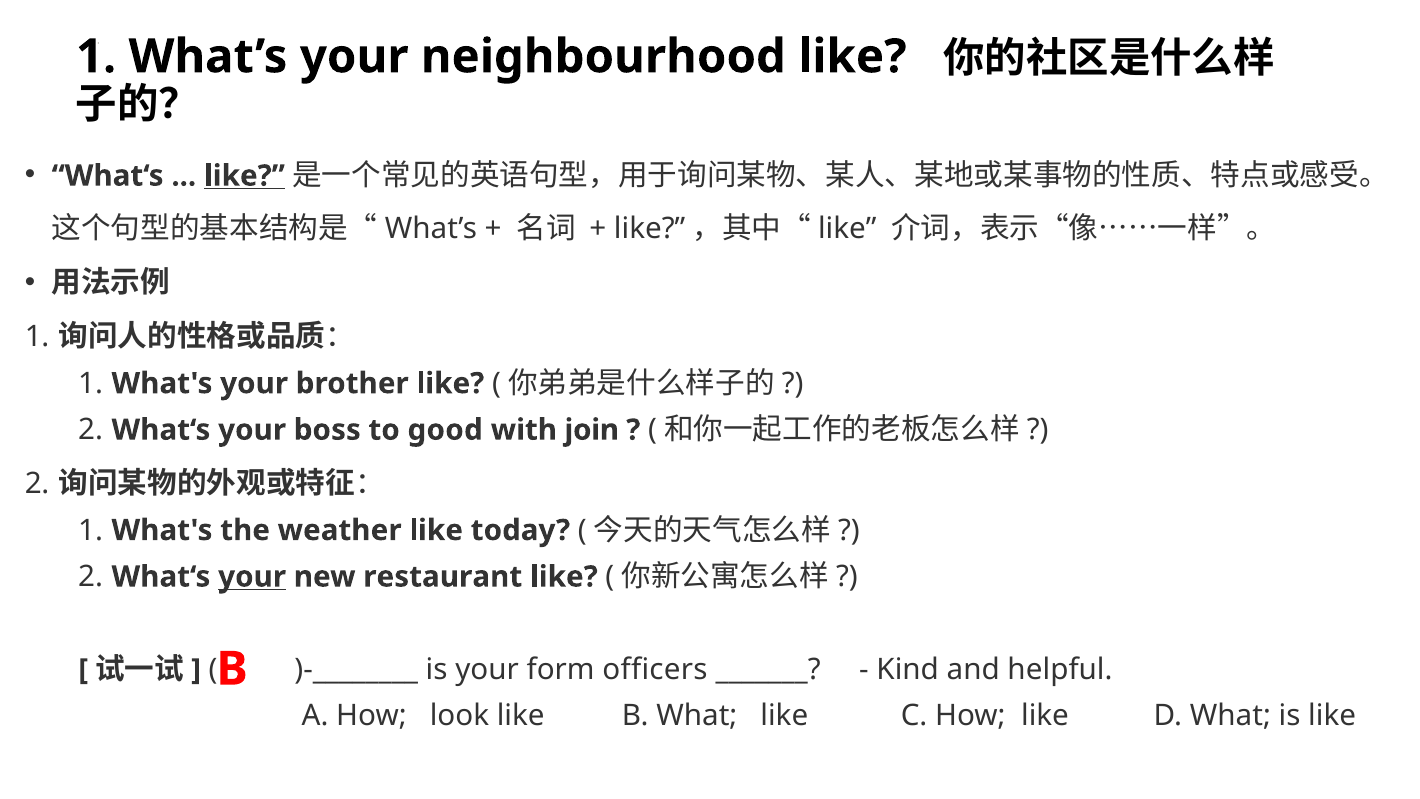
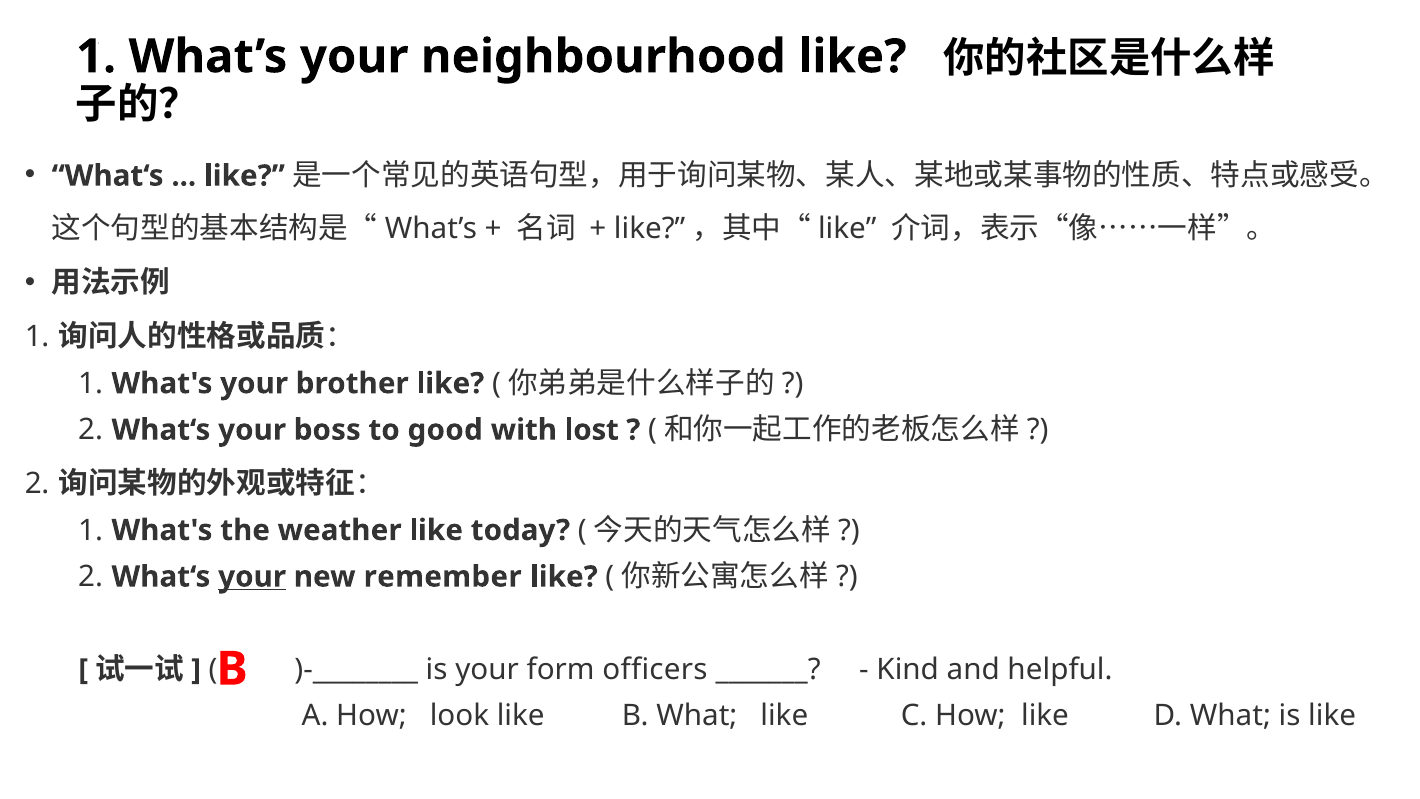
like underline: present -> none (244, 176)
join: join -> lost (592, 430)
restaurant: restaurant -> remember (443, 577)
